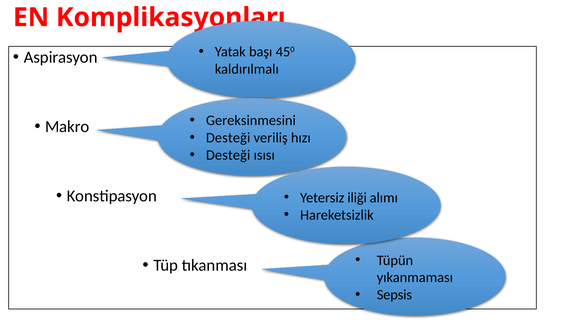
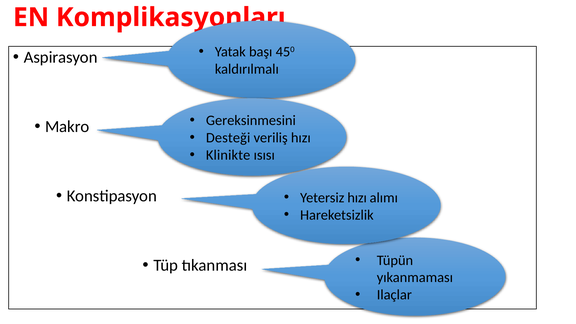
Desteği: Desteği -> Klinikte (228, 155)
Yetersiz iliği: iliği -> hızı (357, 198)
Sepsis: Sepsis -> Ilaçlar (394, 295)
